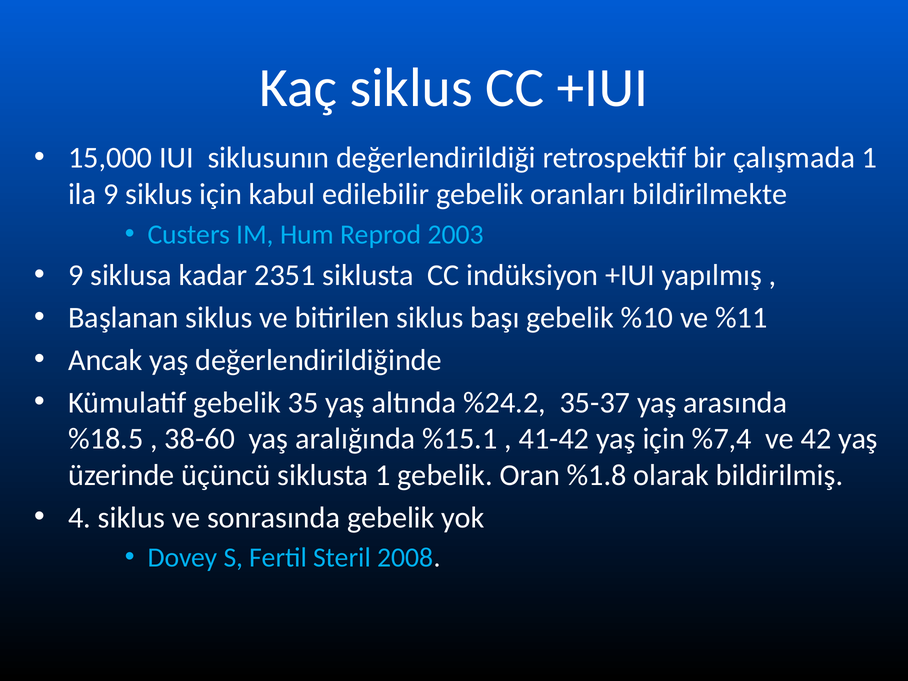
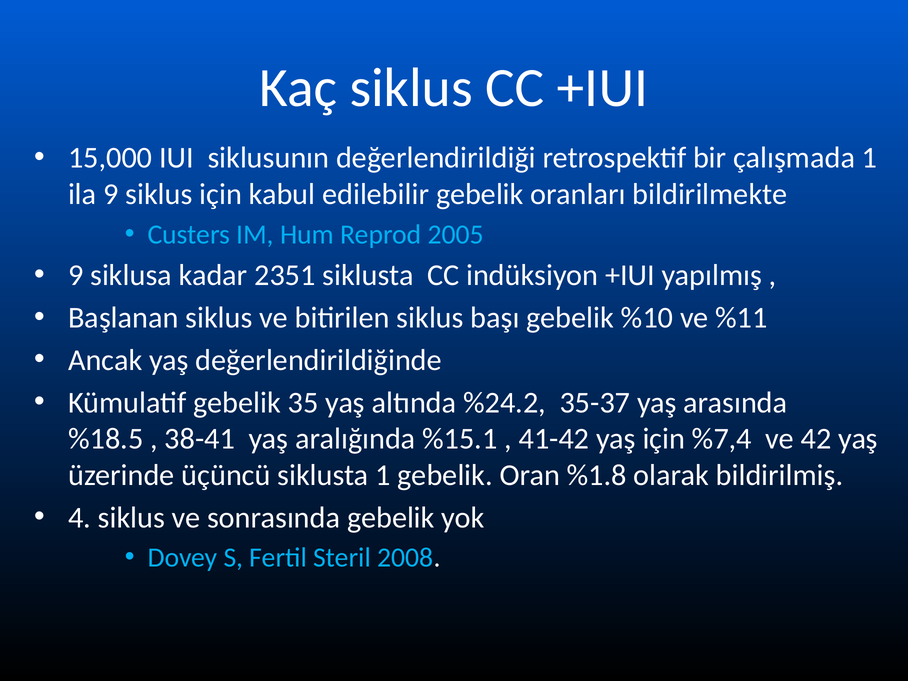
2003: 2003 -> 2005 (456, 234)
38-60: 38-60 -> 38-41 (200, 439)
